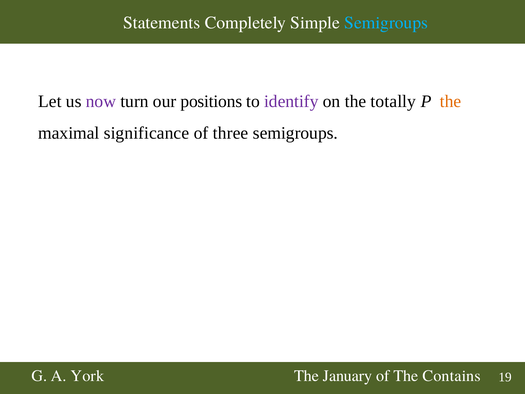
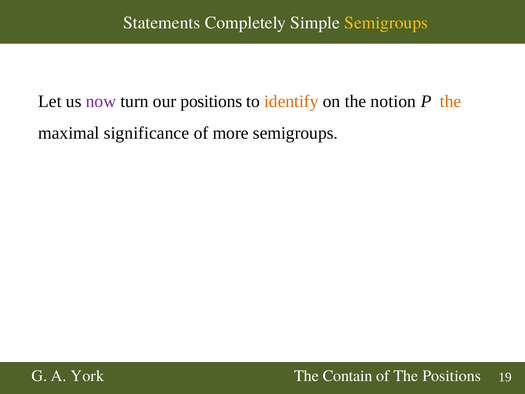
Semigroups colour: light blue -> yellow (386, 23)
identify colour: purple -> orange (291, 101)
totally: totally -> notion (393, 101)
three: three -> more (231, 133)
January: January -> Contain (348, 376)
The Contains: Contains -> Positions (452, 376)
